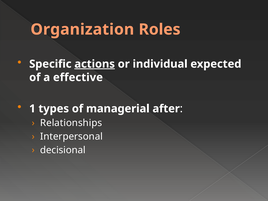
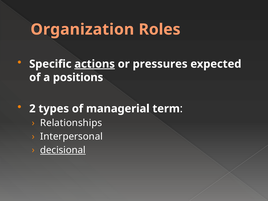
individual: individual -> pressures (160, 64)
effective: effective -> positions (78, 77)
1: 1 -> 2 (32, 109)
after: after -> term (166, 109)
decisional underline: none -> present (63, 150)
